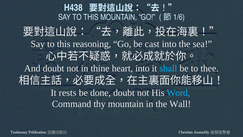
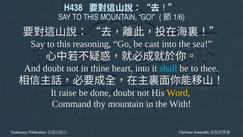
rests: rests -> raise (68, 92)
Word colour: light blue -> yellow (178, 92)
Wall: Wall -> With (180, 104)
